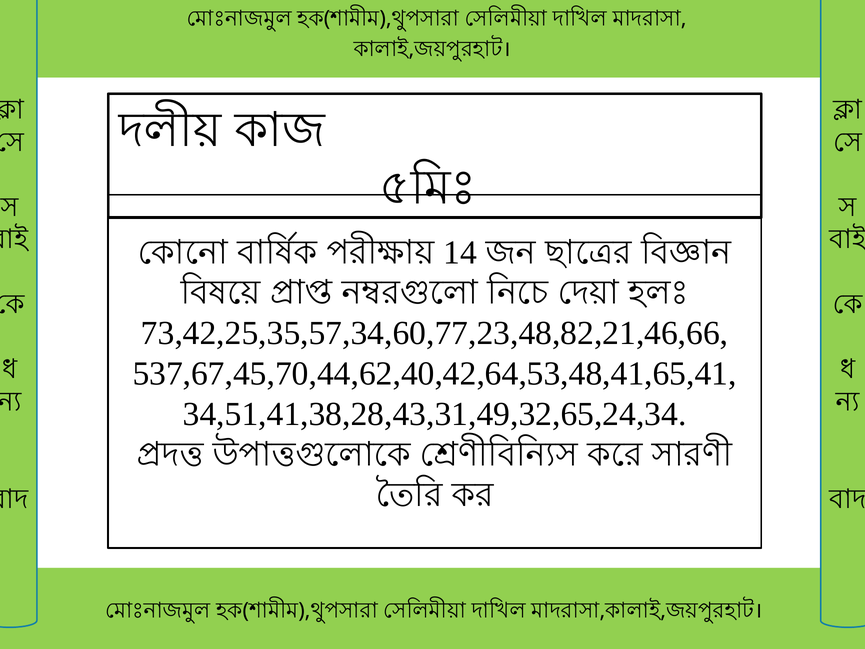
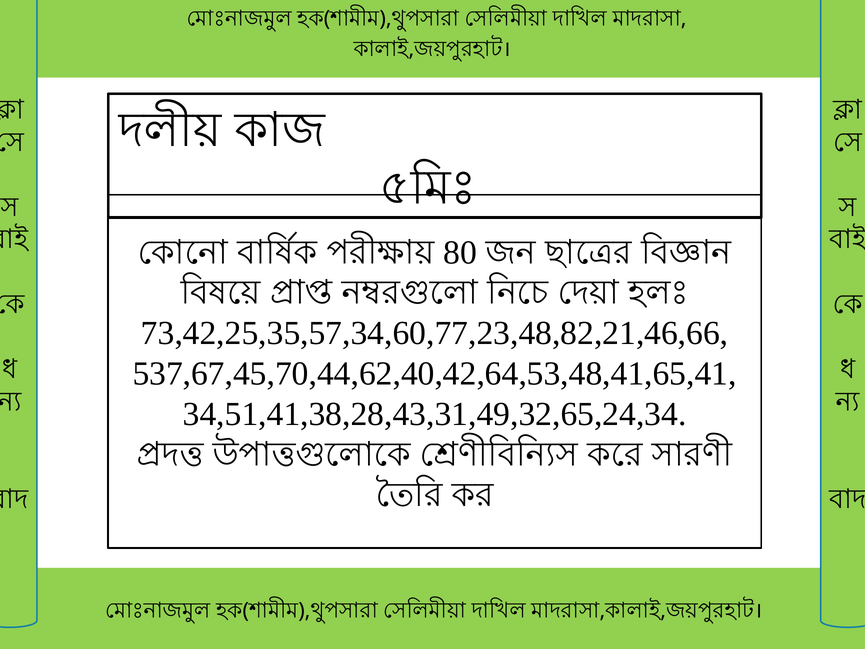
14: 14 -> 80 (460, 252)
